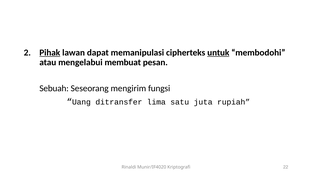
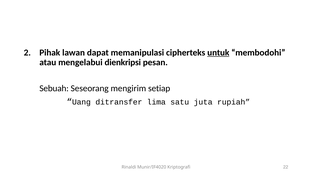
Pihak underline: present -> none (50, 53)
membuat: membuat -> dienkripsi (123, 63)
fungsi: fungsi -> setiap (159, 89)
